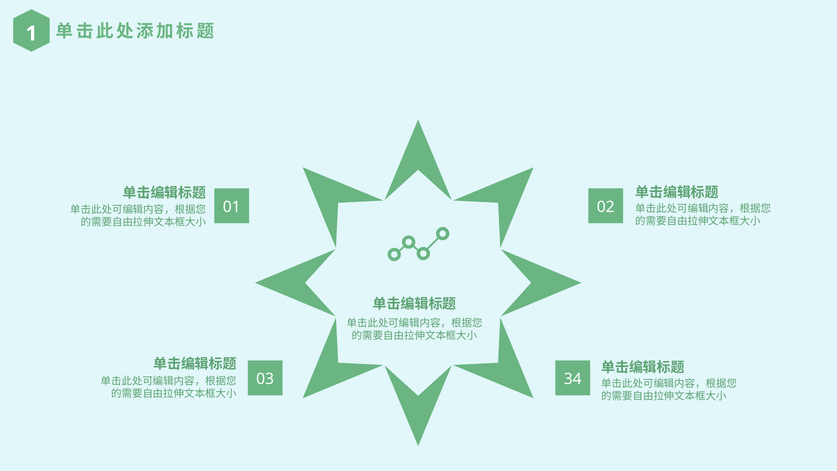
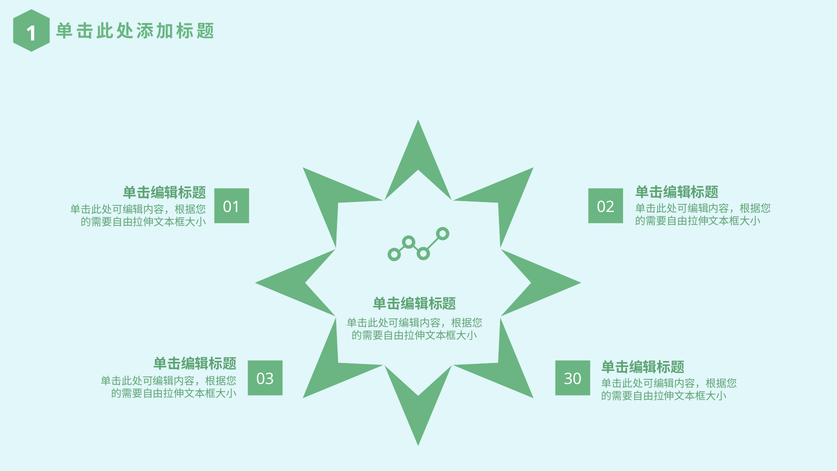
34: 34 -> 30 (573, 379)
